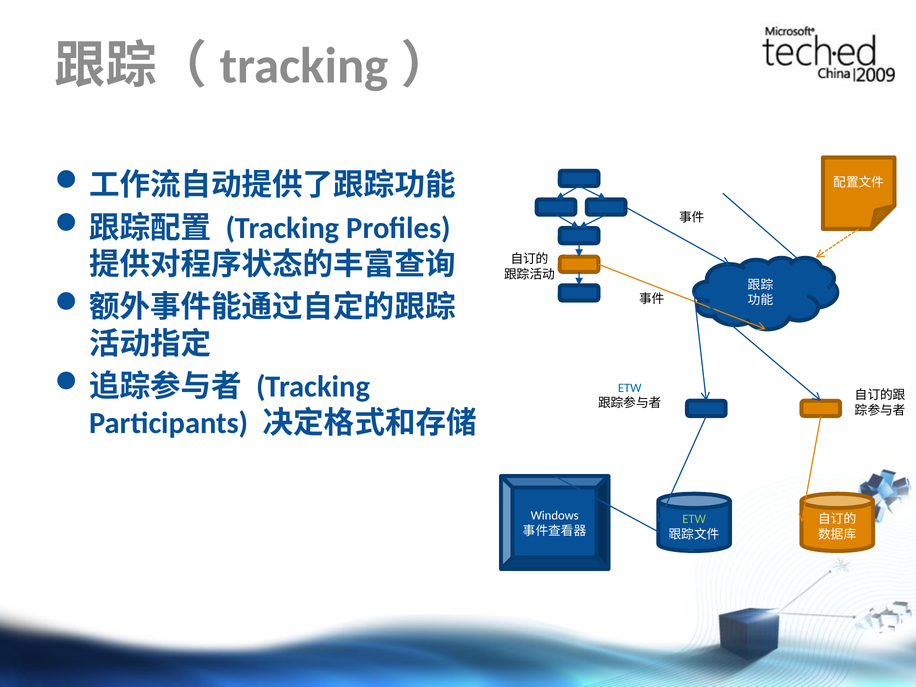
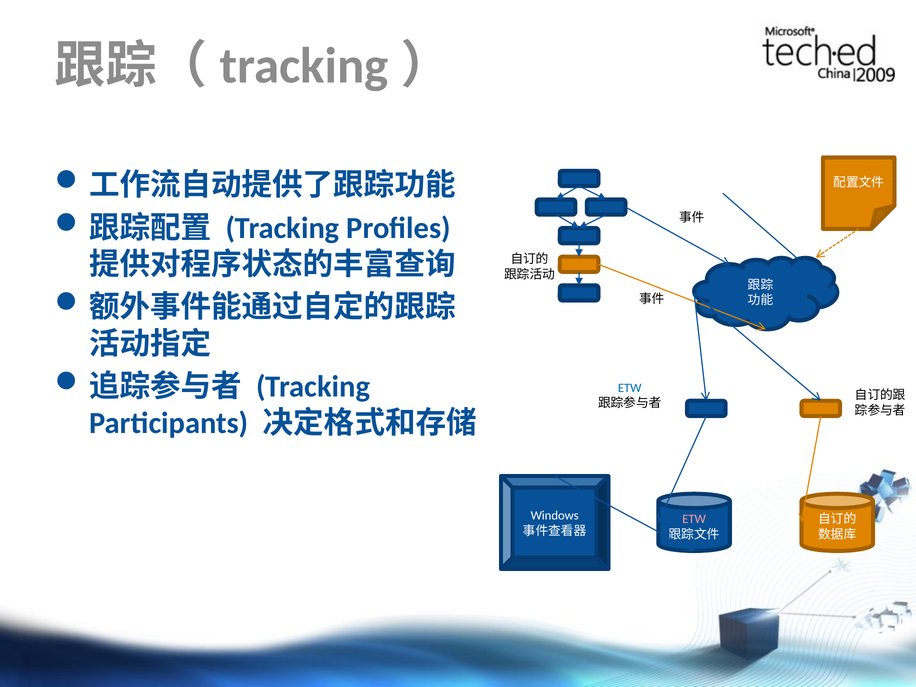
ETW colour: light green -> pink (694, 519)
